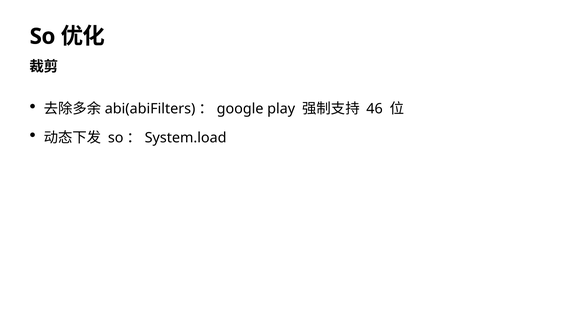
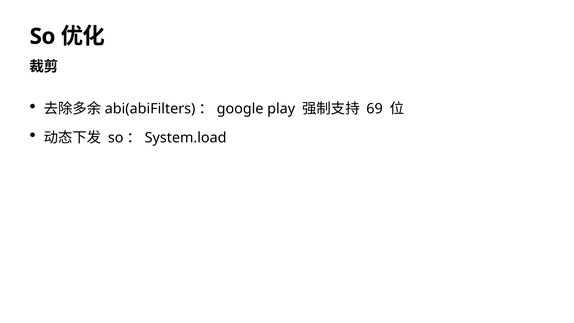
46: 46 -> 69 (375, 109)
